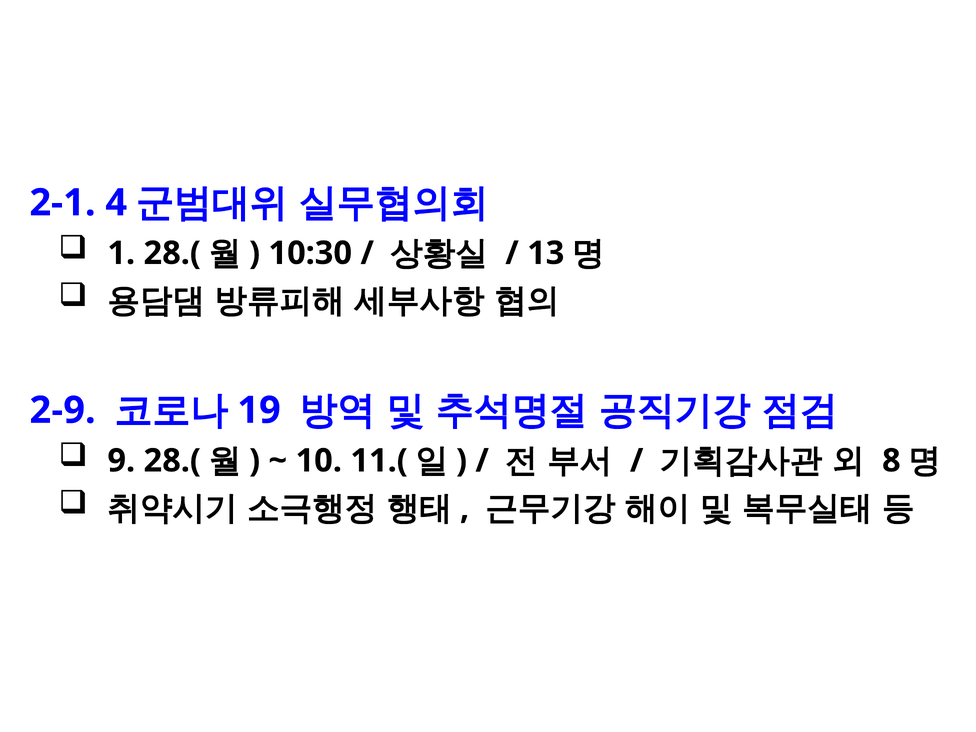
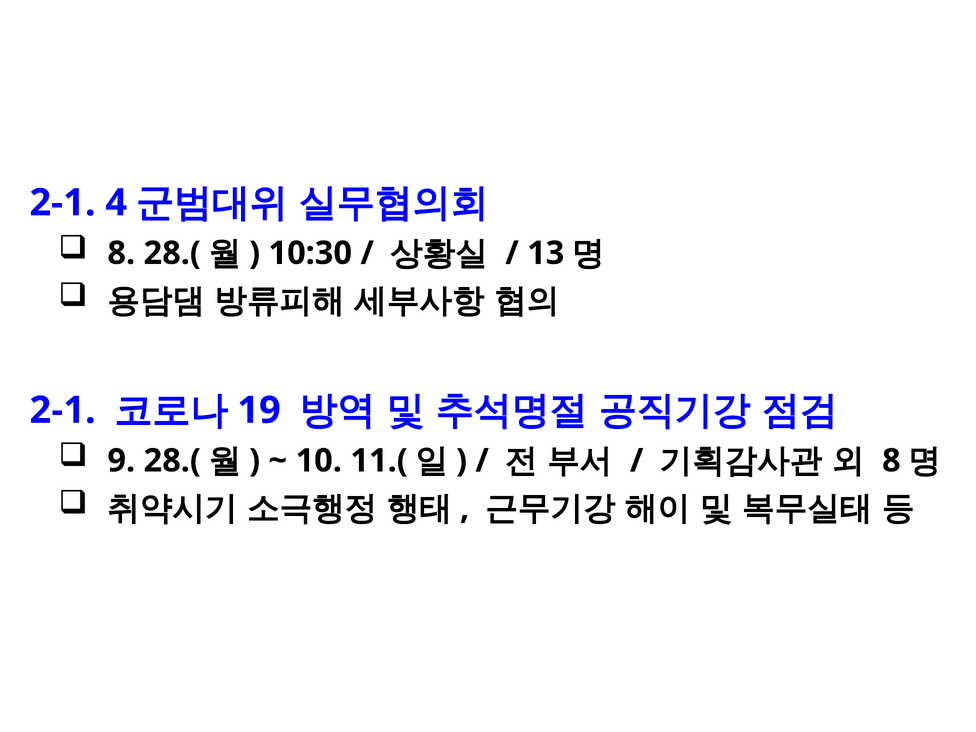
1: 1 -> 8 (121, 253)
2-9: 2-9 -> 2-1 (63, 410)
